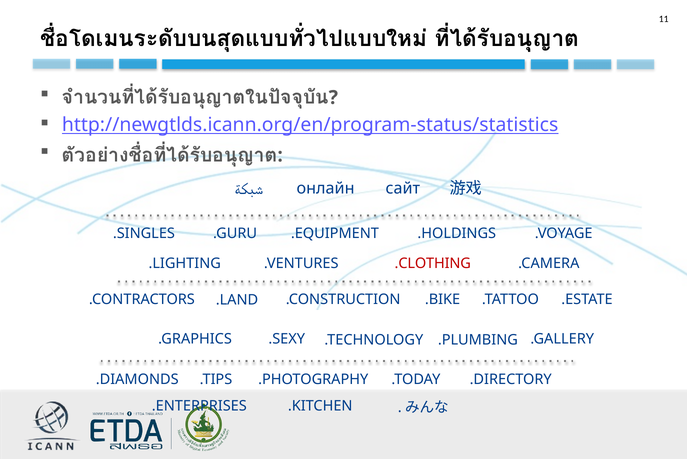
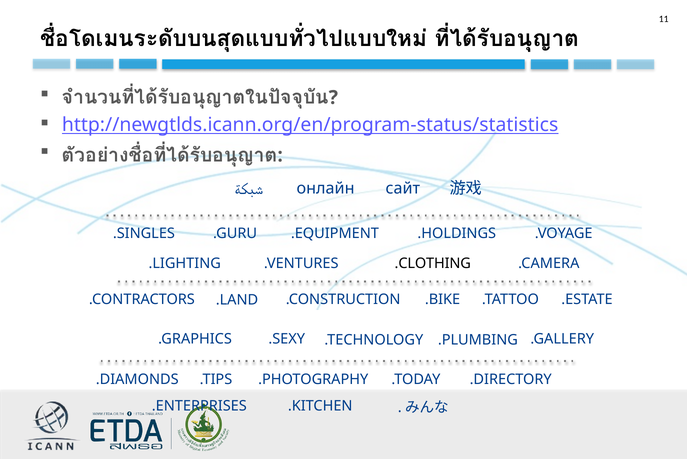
.CLOTHING colour: red -> black (433, 263)
